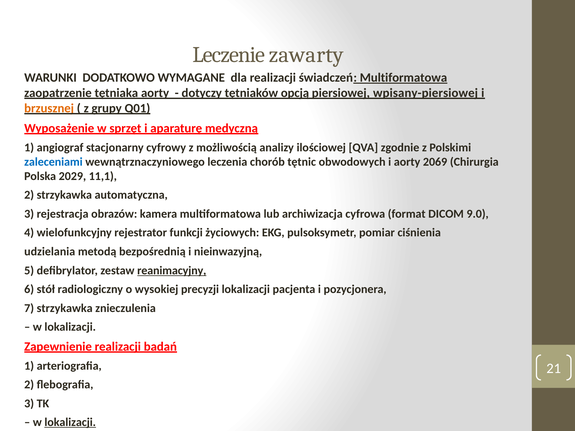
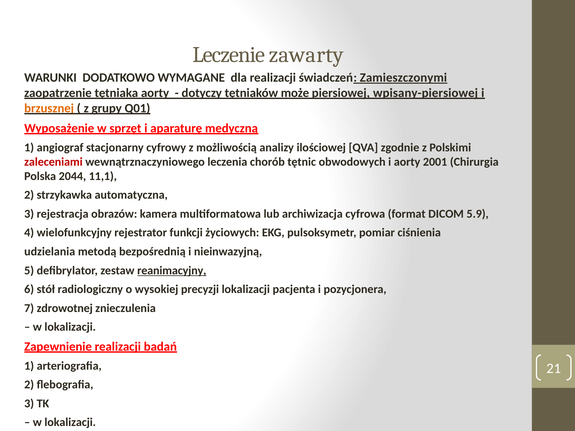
świadczeń Multiformatowa: Multiformatowa -> Zamieszczonymi (403, 78)
opcją: opcją -> może (295, 93)
zaleceniami colour: blue -> red (53, 162)
2069: 2069 -> 2001 (435, 162)
2029: 2029 -> 2044 (72, 176)
9.0: 9.0 -> 5.9 (478, 214)
7 strzykawka: strzykawka -> zdrowotnej (65, 308)
lokalizacji underline: present -> none (70, 423)
